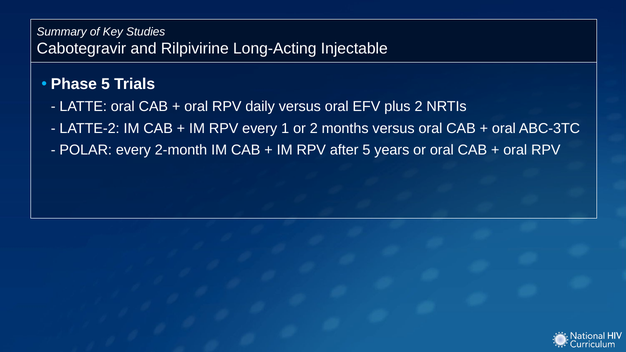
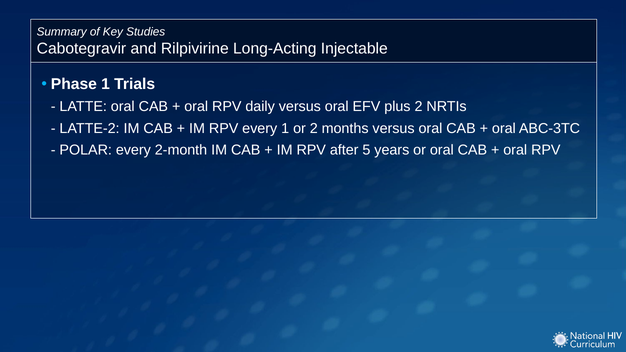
Phase 5: 5 -> 1 (106, 84)
